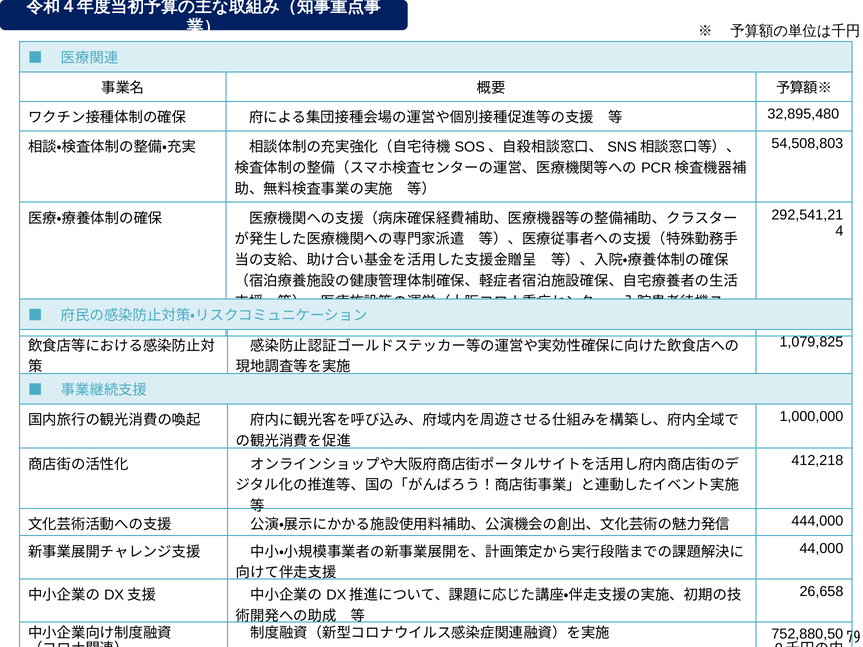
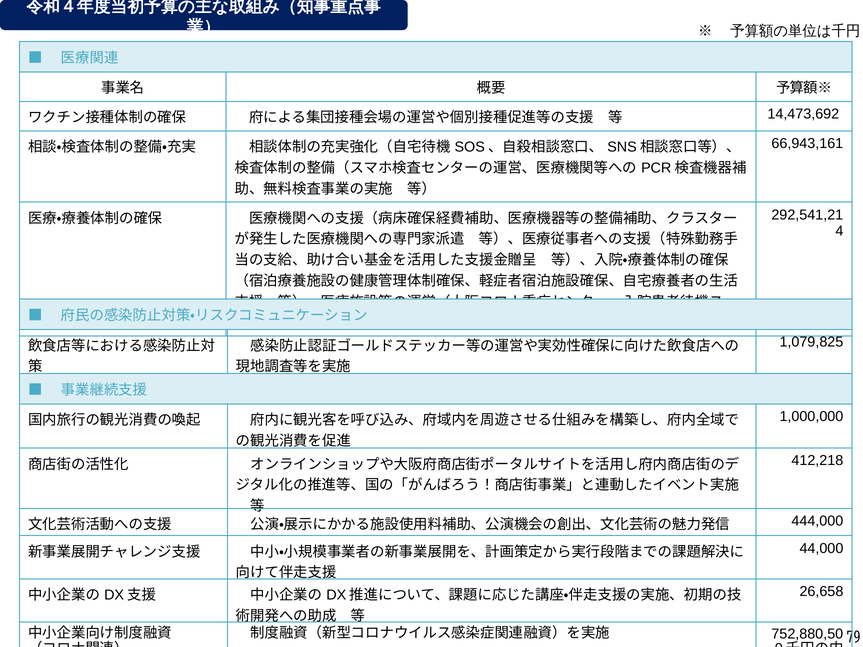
32,895,480: 32,895,480 -> 14,473,692 (803, 114)
54,508,803: 54,508,803 -> 66,943,161 (807, 144)
